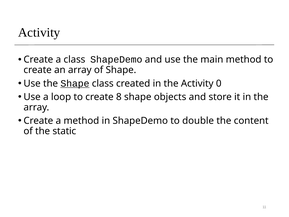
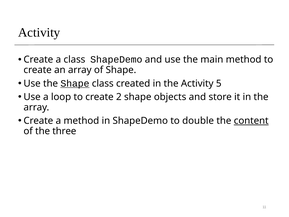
0: 0 -> 5 (219, 83)
8: 8 -> 2 (119, 97)
content underline: none -> present (251, 121)
static: static -> three (64, 131)
